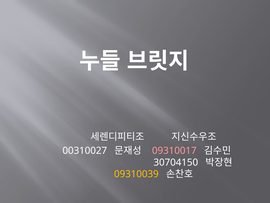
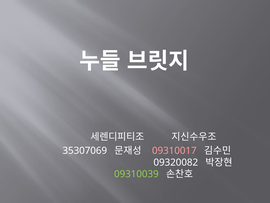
00310027: 00310027 -> 35307069 (85, 150)
30704150: 30704150 -> 09320082 (176, 162)
09310039 colour: yellow -> light green (136, 174)
